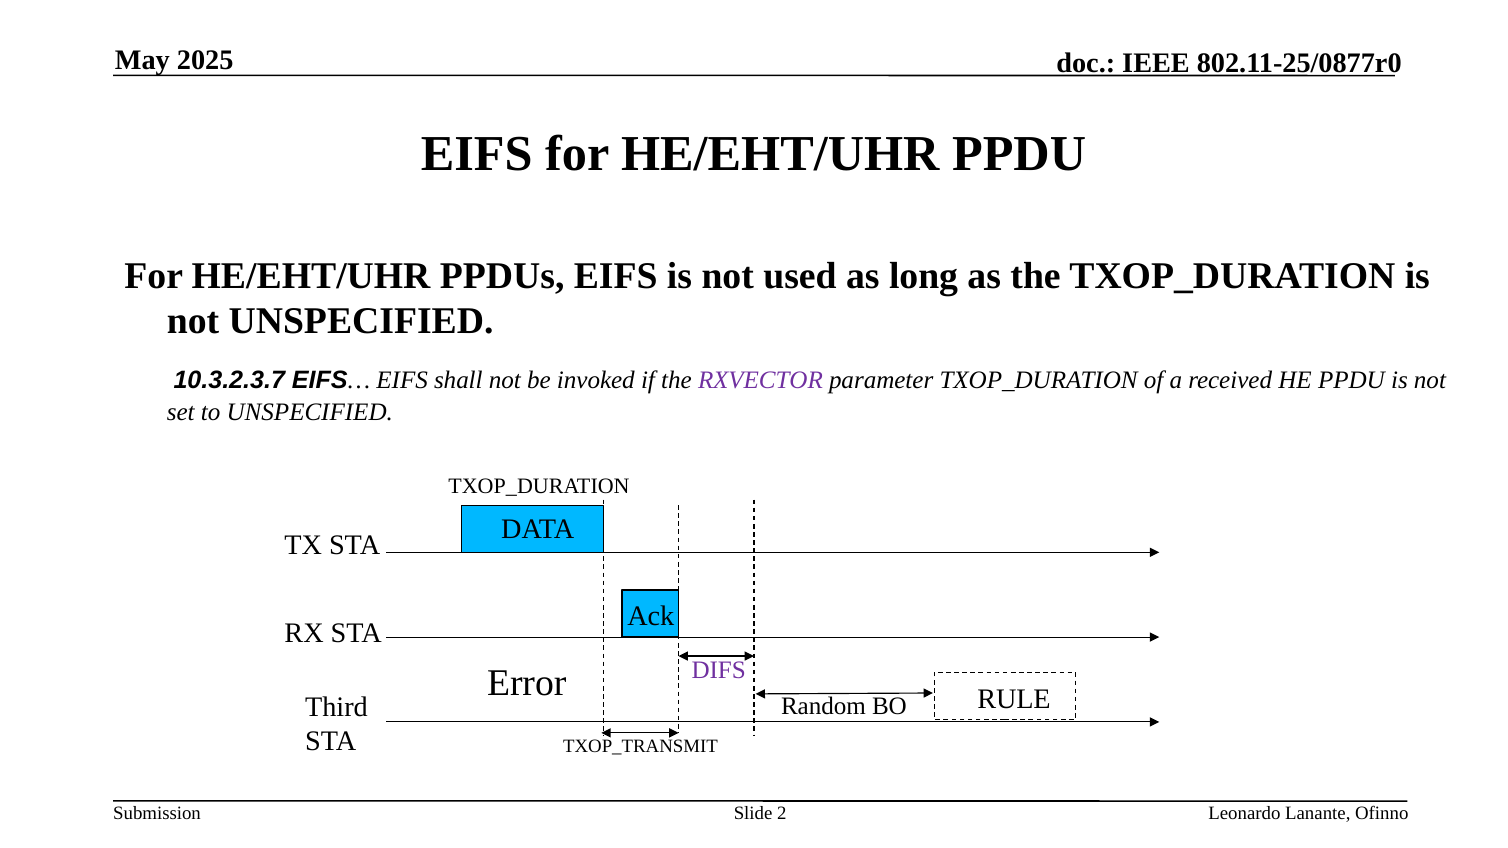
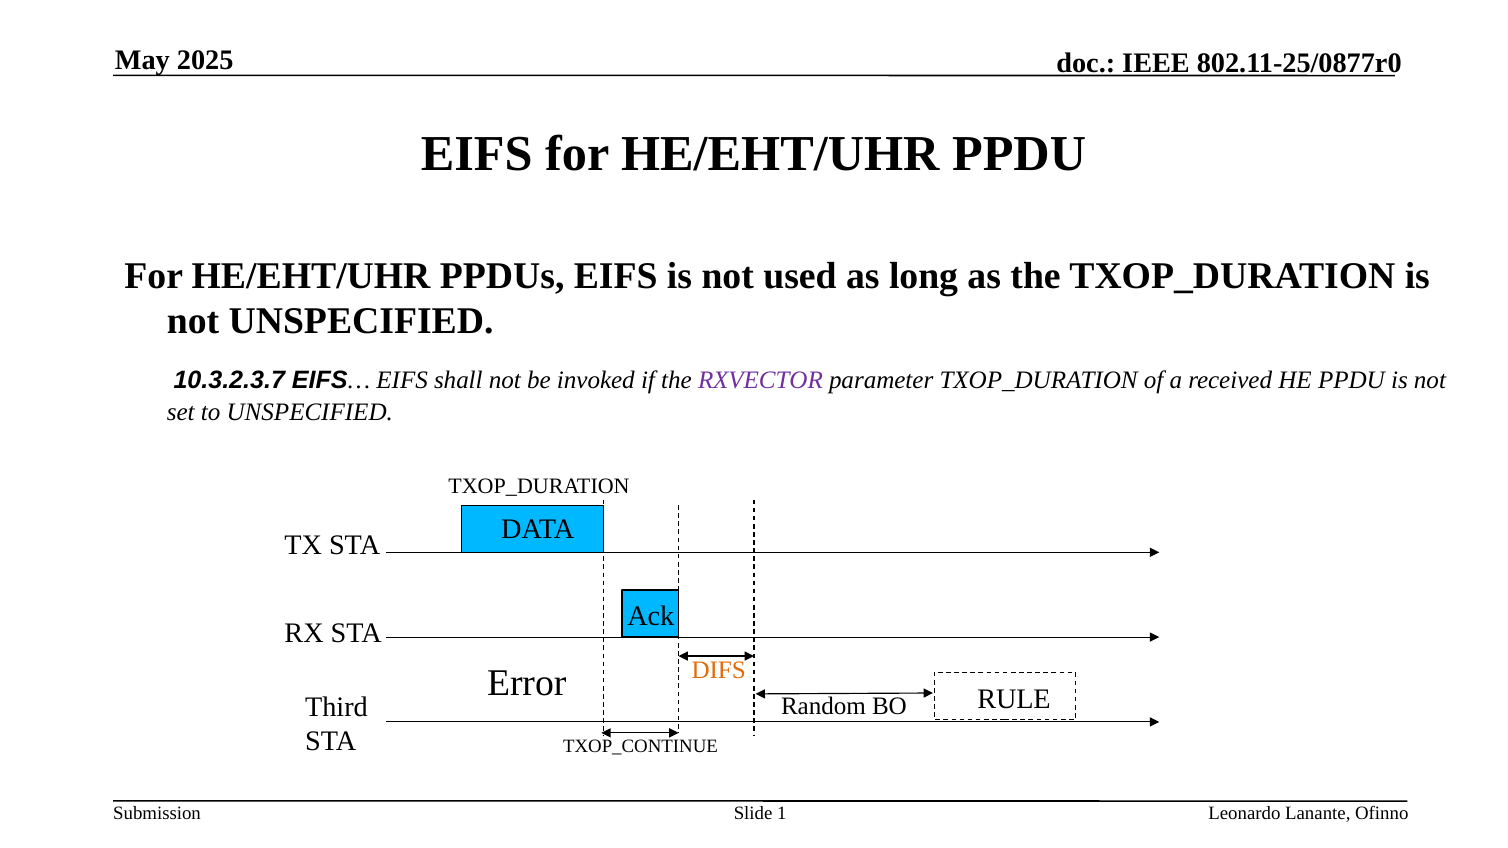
DIFS colour: purple -> orange (719, 671)
TXOP_TRANSMIT: TXOP_TRANSMIT -> TXOP_CONTINUE (640, 746)
2: 2 -> 1 (782, 814)
